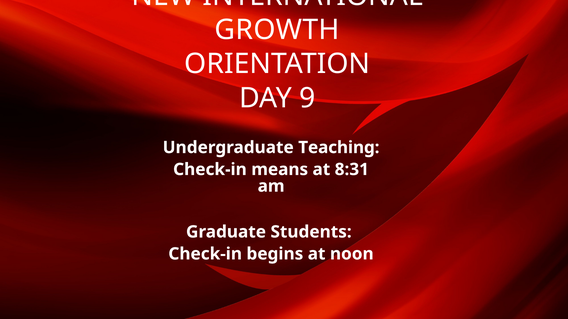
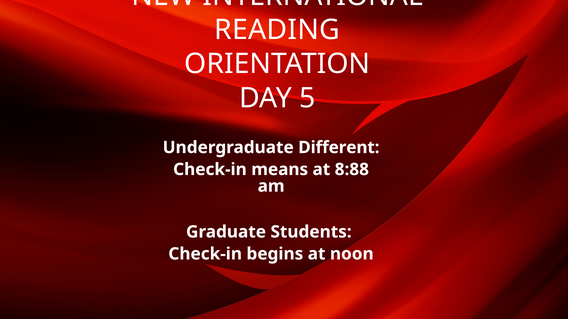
GROWTH: GROWTH -> READING (277, 30)
9: 9 -> 5 (307, 98)
Teaching: Teaching -> Different (339, 148)
8:31: 8:31 -> 8:88 (352, 170)
